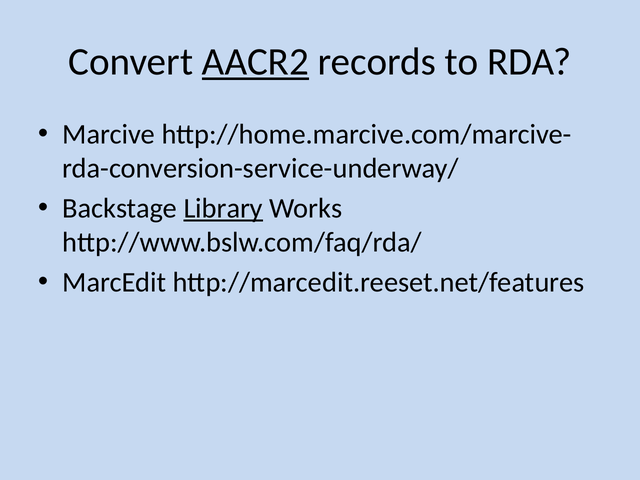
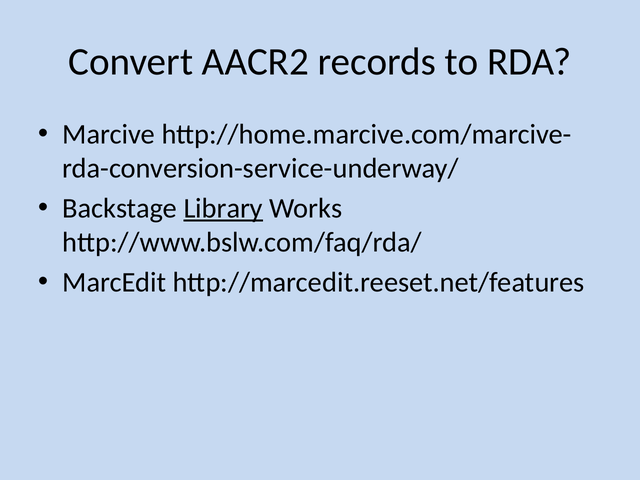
AACR2 underline: present -> none (255, 62)
